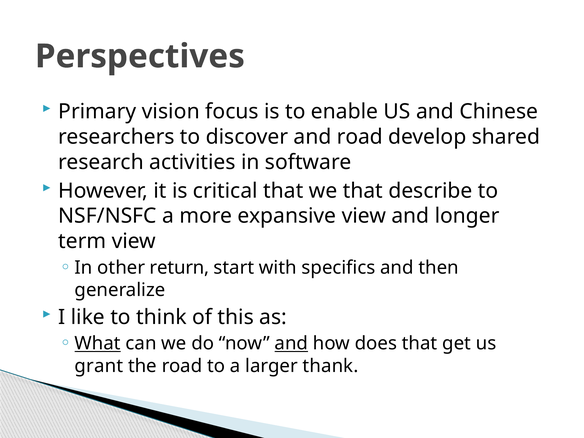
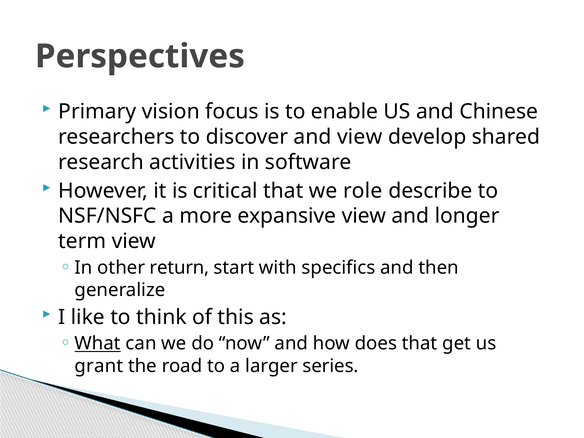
and road: road -> view (360, 137)
we that: that -> role (363, 191)
and underline: present -> none (291, 343)
thank: thank -> series (331, 366)
